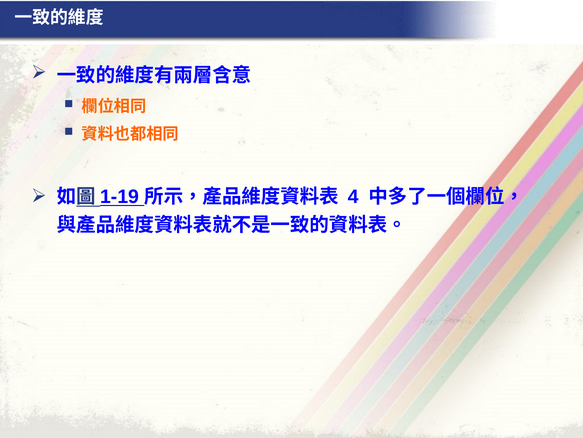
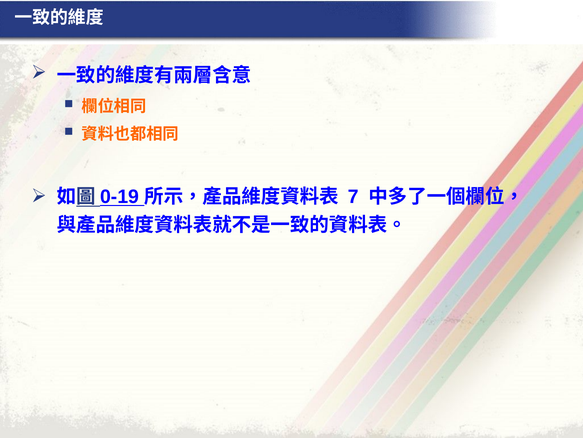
1-19: 1-19 -> 0-19 (120, 197)
4: 4 -> 7 (353, 197)
